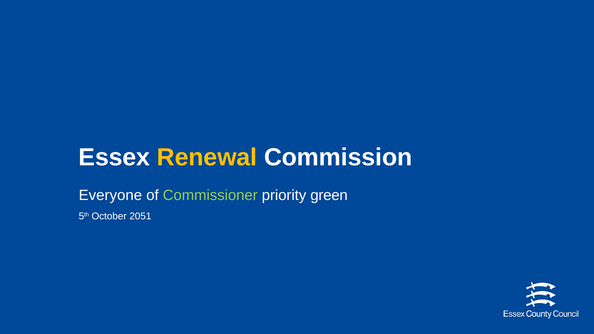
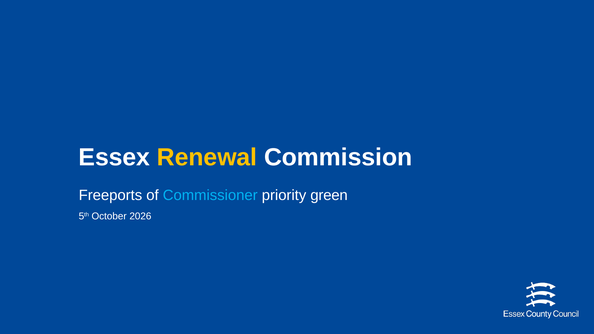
Everyone: Everyone -> Freeports (110, 195)
Commissioner colour: light green -> light blue (210, 195)
2051: 2051 -> 2026 (140, 216)
